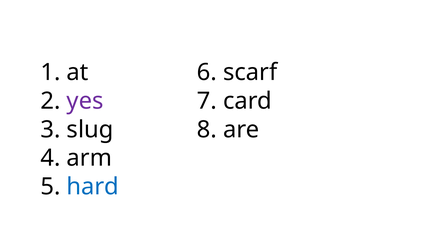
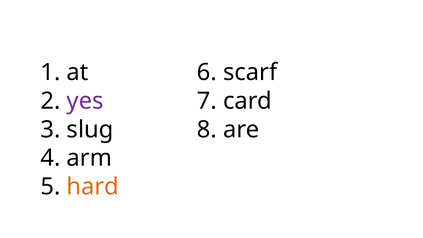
hard colour: blue -> orange (93, 187)
